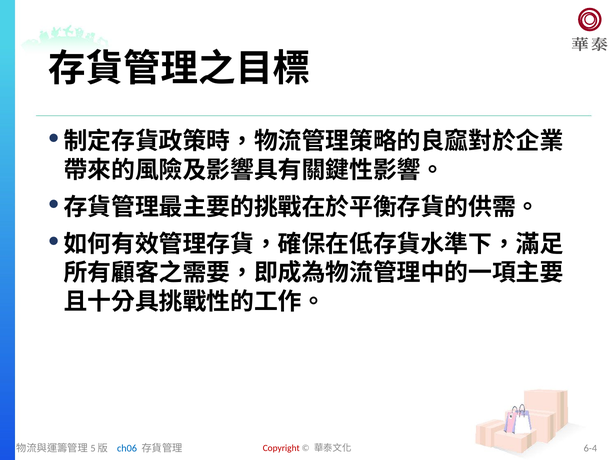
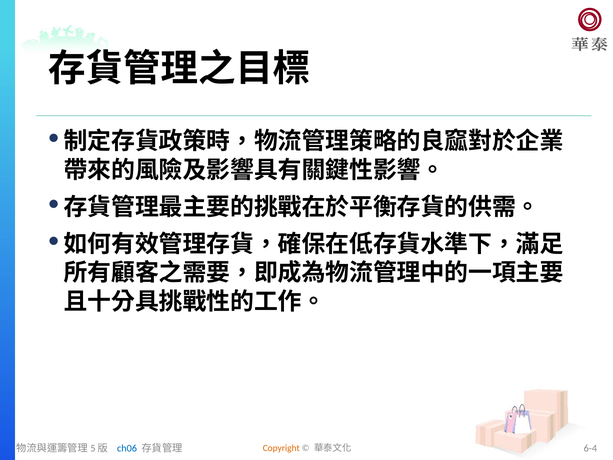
Copyright colour: red -> orange (281, 448)
